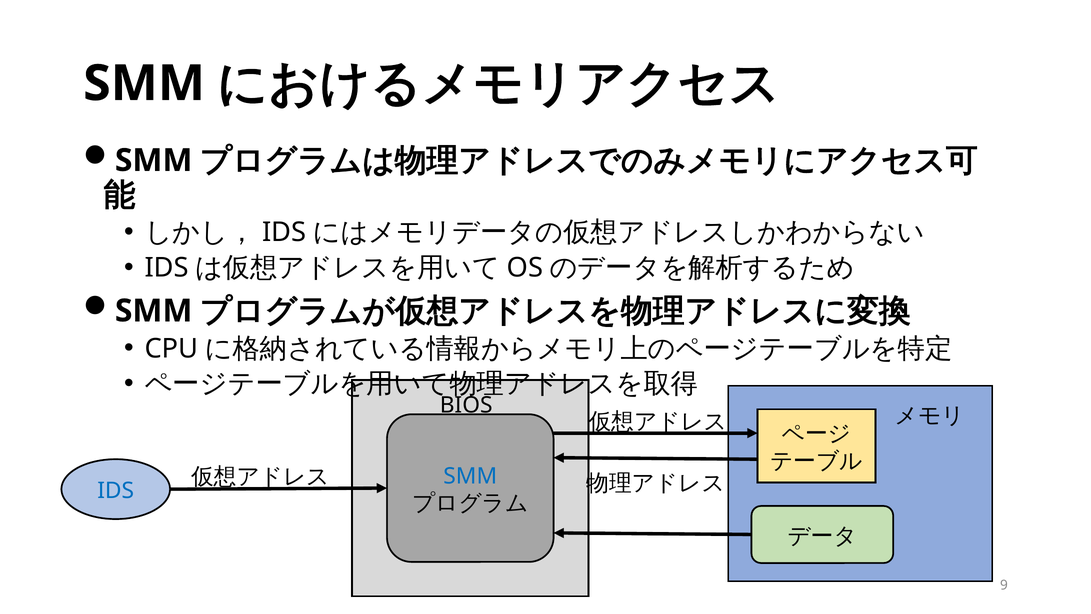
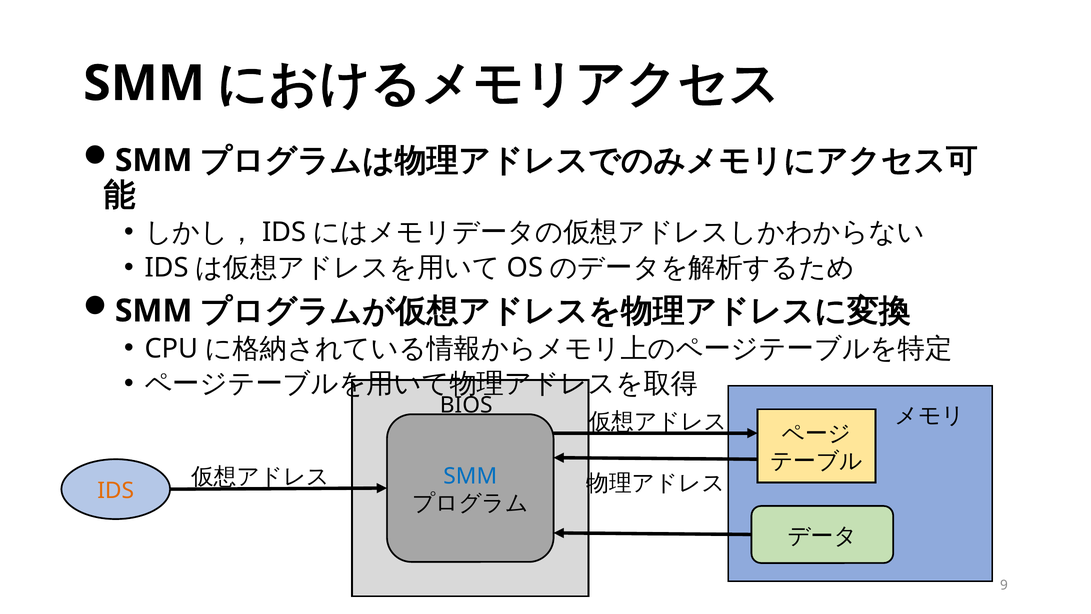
IDS colour: blue -> orange (116, 490)
